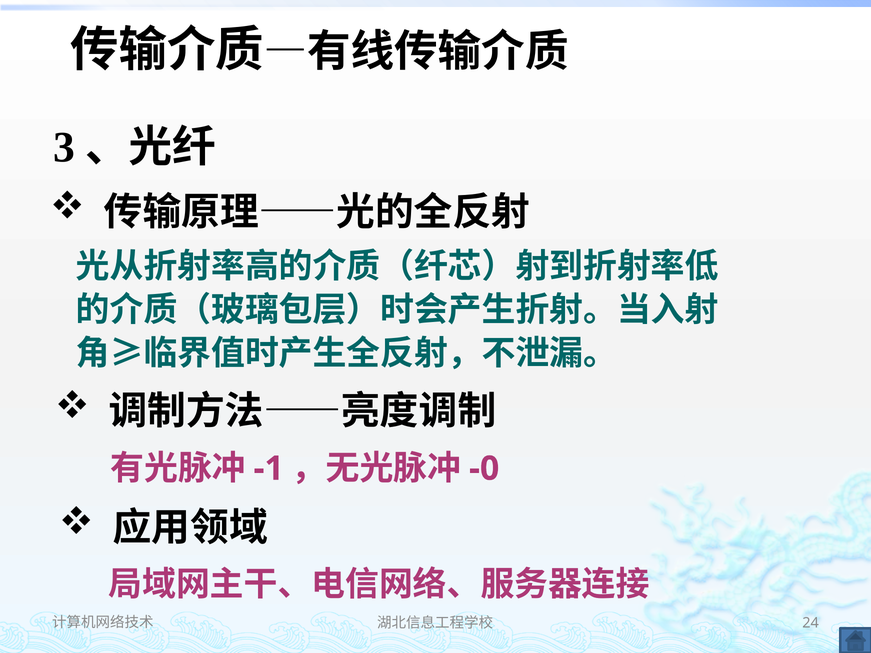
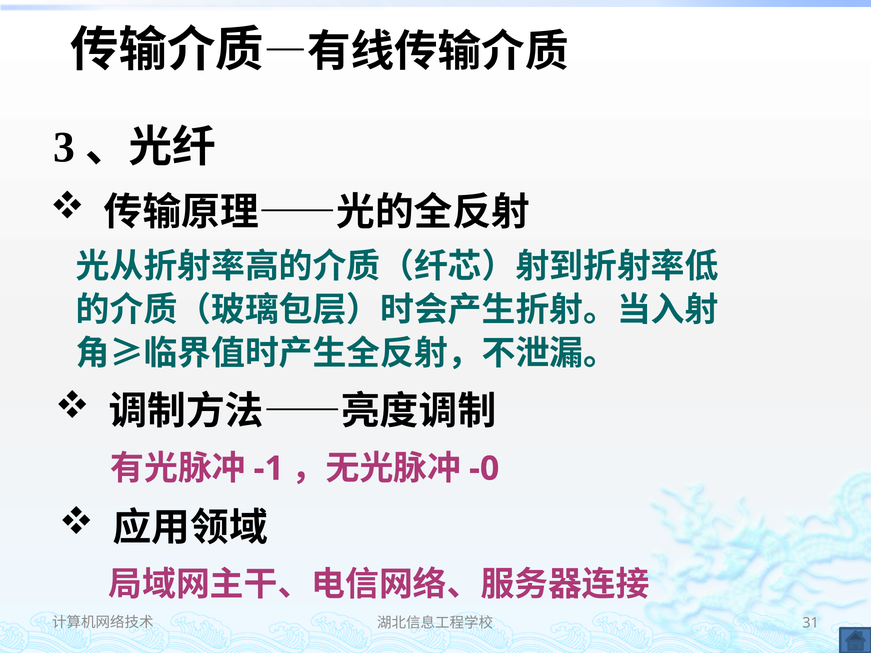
24: 24 -> 31 (811, 623)
